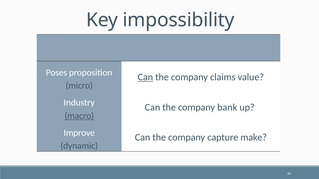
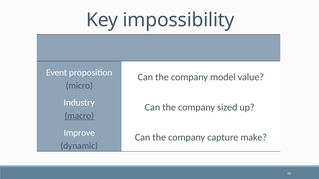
Poses: Poses -> Event (56, 73)
Can underline: present -> none (145, 77)
claims: claims -> model (223, 77)
bank: bank -> sized (227, 108)
